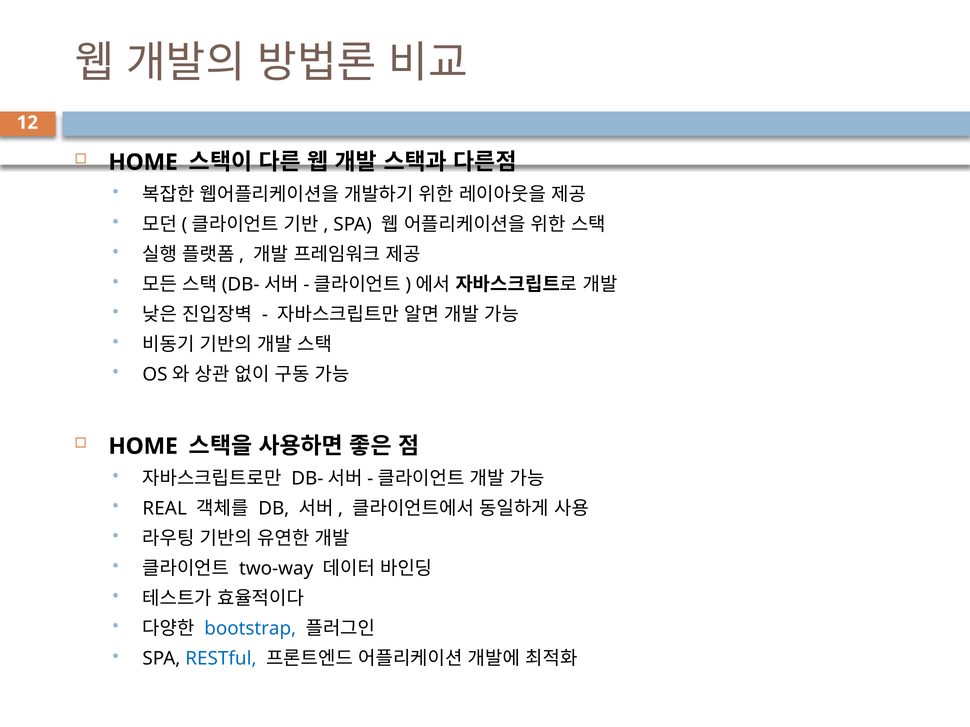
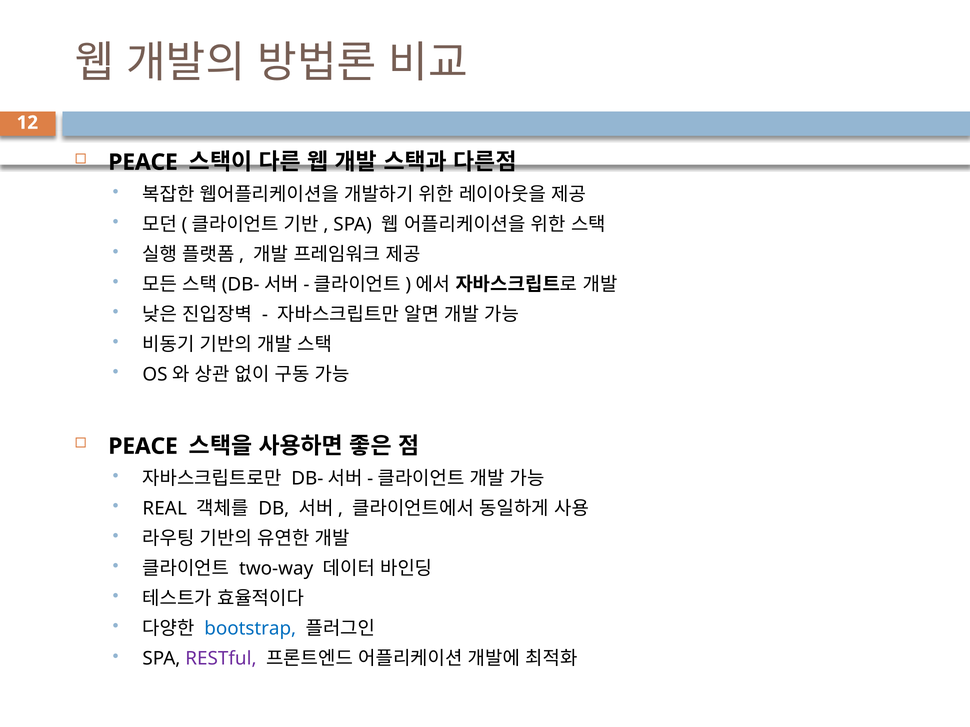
HOME: HOME -> PEACE (143, 162)
HOME: HOME -> PEACE (143, 447)
RESTful colour: blue -> purple (221, 659)
